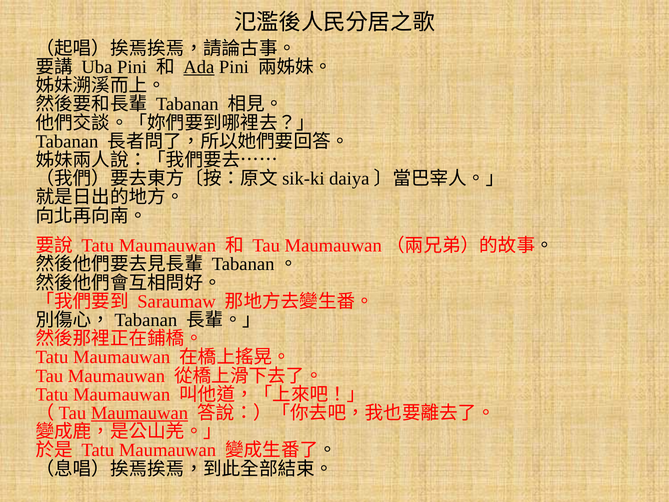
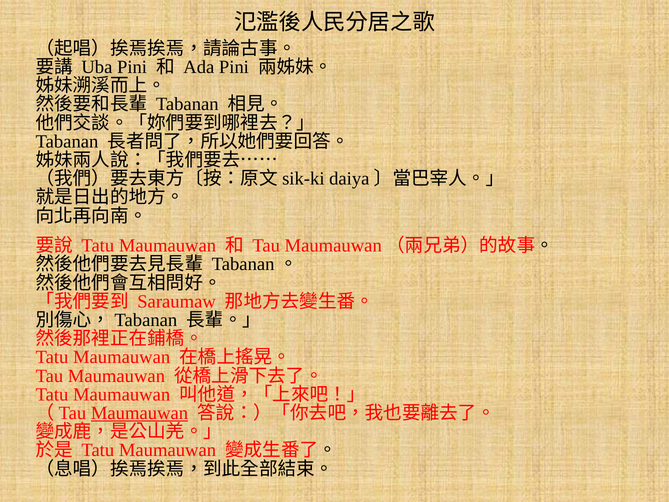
Ada underline: present -> none (199, 67)
